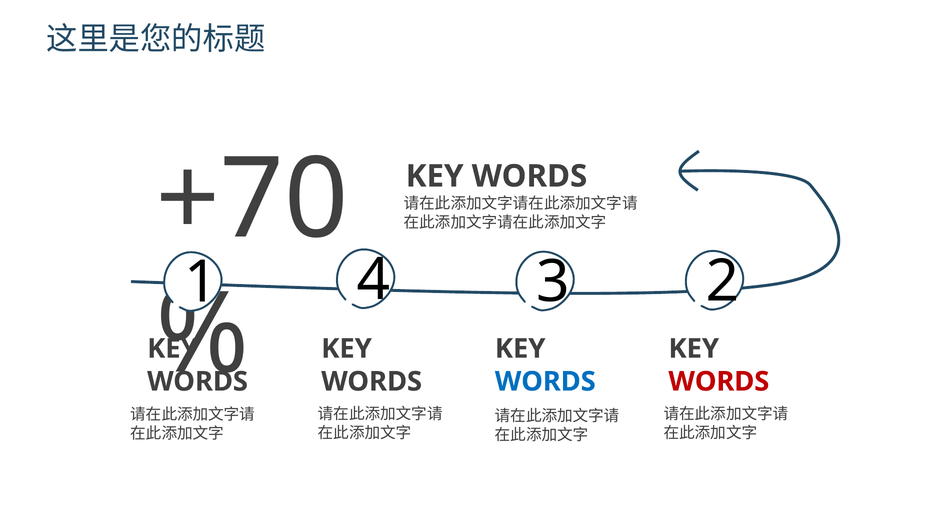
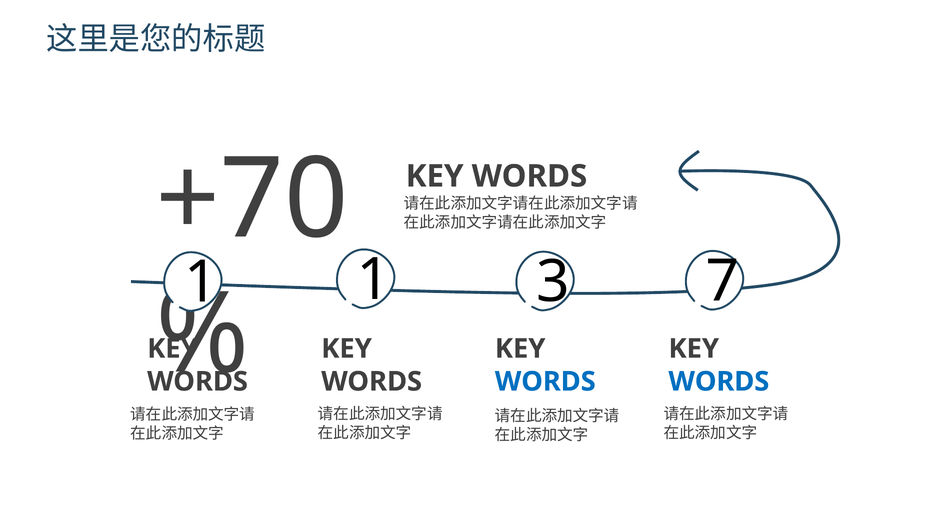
4: 4 -> 1 (374, 280)
2: 2 -> 7 (722, 281)
WORDS colour: red -> blue (719, 382)
